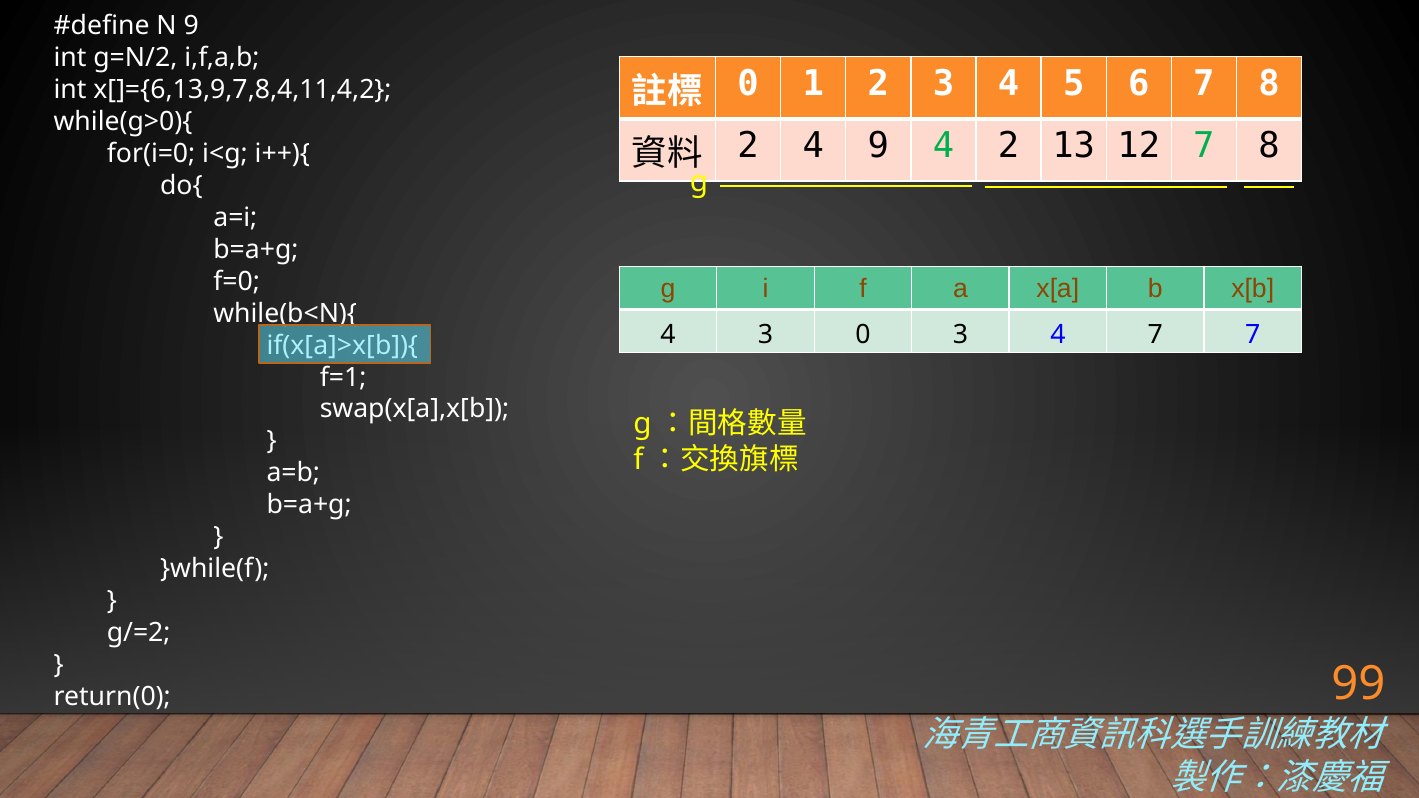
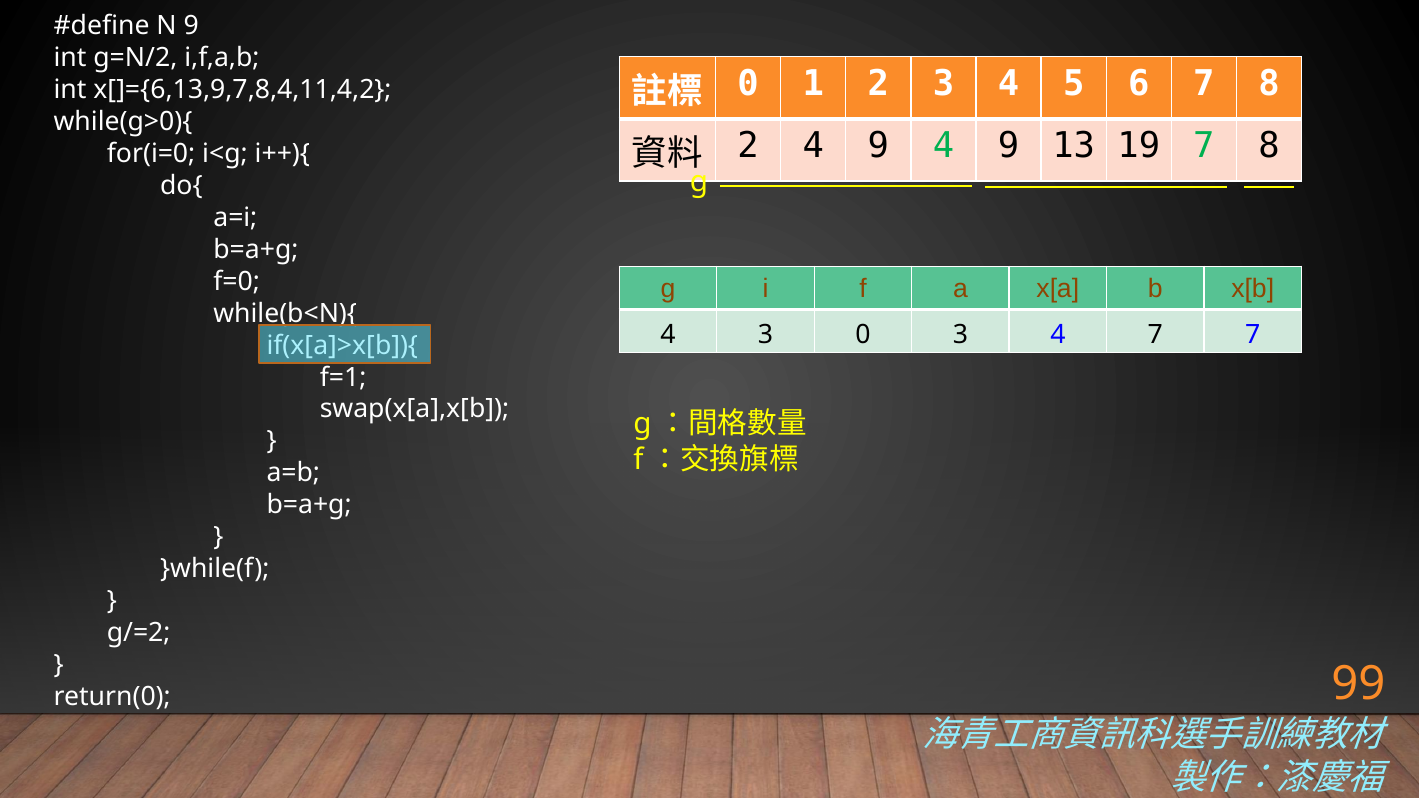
9 4 2: 2 -> 9 (1009, 145)
12: 12 -> 19 (1139, 145)
